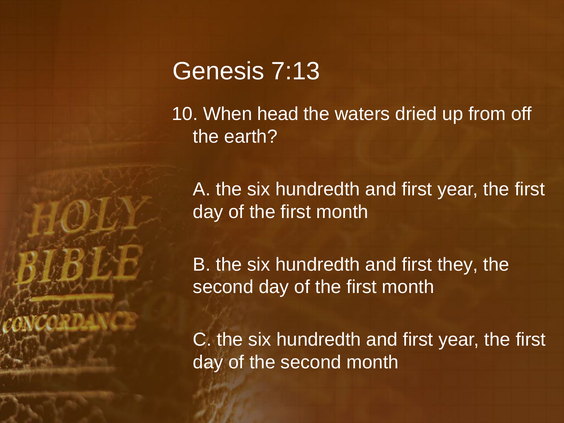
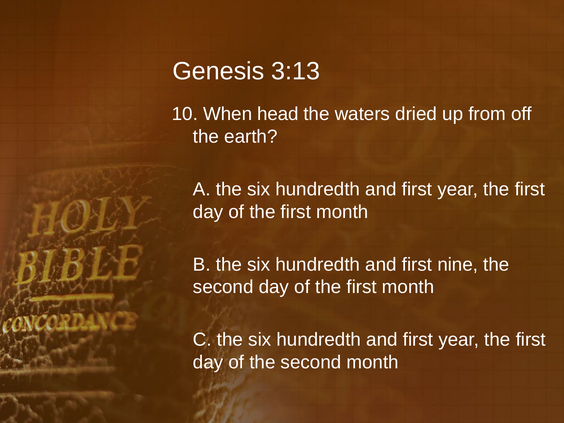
7:13: 7:13 -> 3:13 (296, 71)
they: they -> nine (458, 264)
